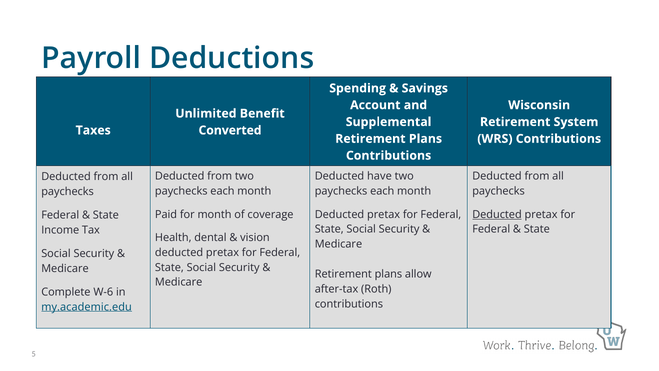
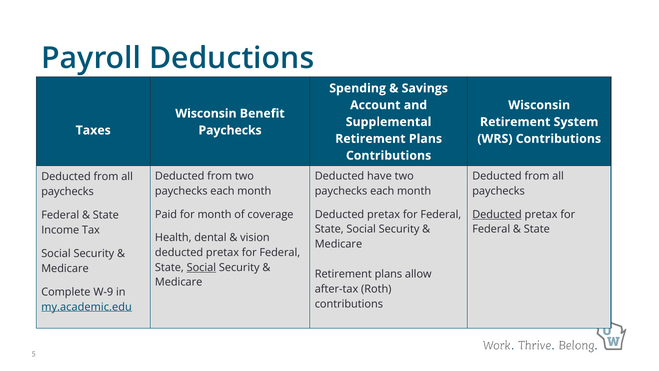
Unlimited: Unlimited -> Wisconsin (206, 113)
Converted: Converted -> Paychecks (230, 130)
Social underline: none -> present (201, 267)
W-6: W-6 -> W-9 (103, 292)
